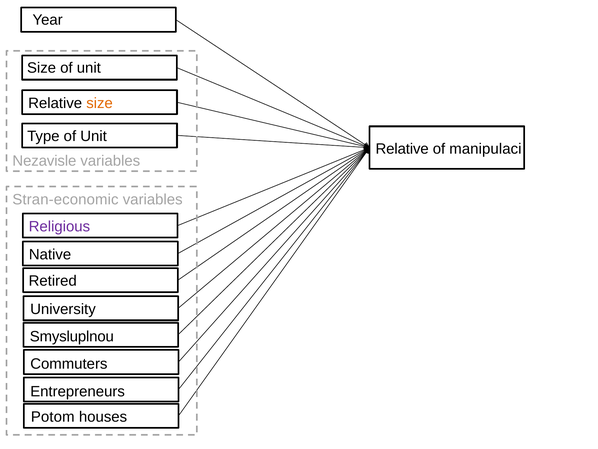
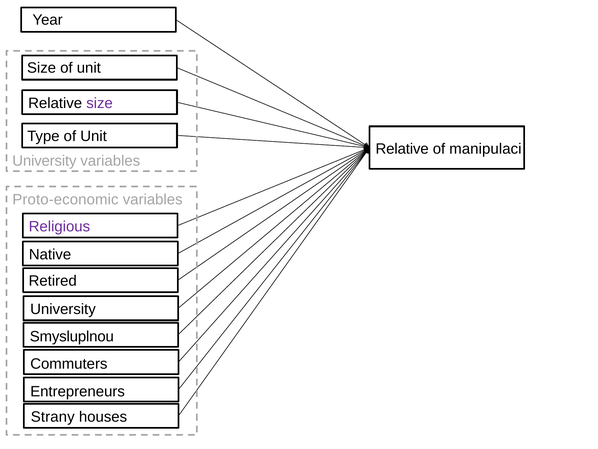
size colour: orange -> purple (100, 103)
Nezavisle: Nezavisle -> University (44, 161)
Stran-economic: Stran-economic -> Proto-economic (65, 199)
Potom: Potom -> Strany (53, 416)
